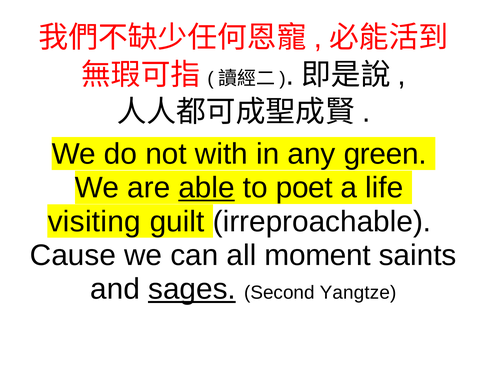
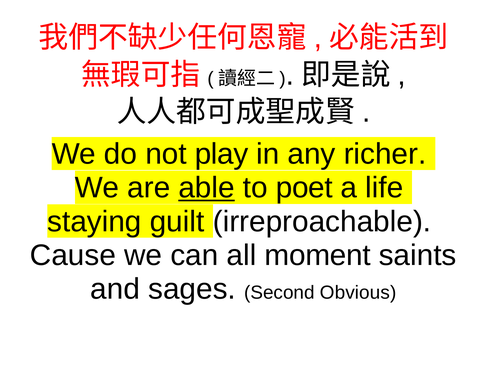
with: with -> play (222, 154)
green: green -> richer (385, 154)
visiting: visiting -> staying (94, 222)
sages underline: present -> none (192, 289)
Yangtze: Yangtze -> Obvious (358, 293)
